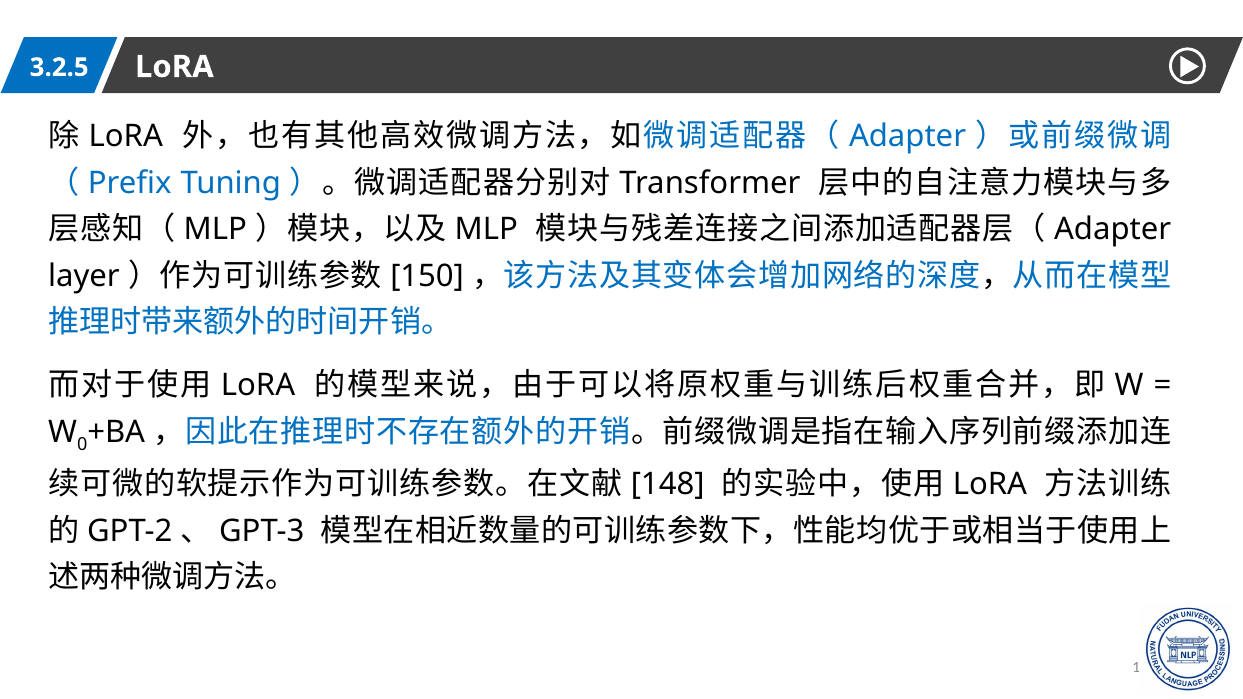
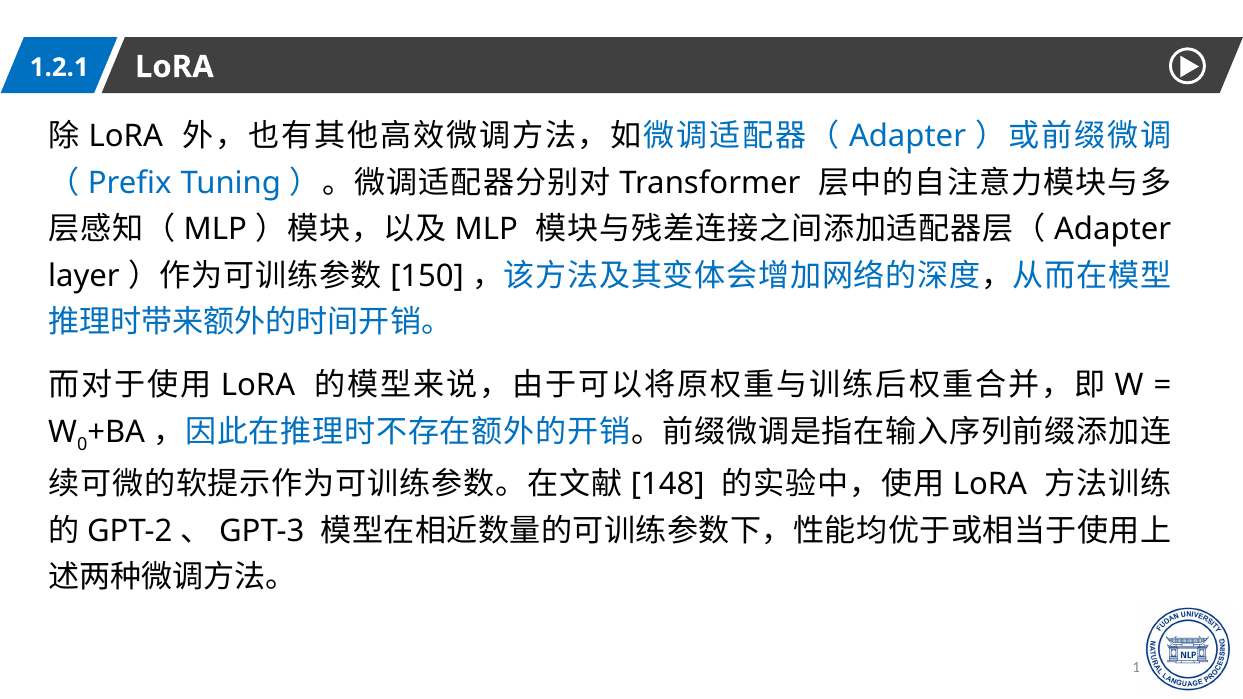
3.2.5: 3.2.5 -> 1.2.1 (59, 67)
